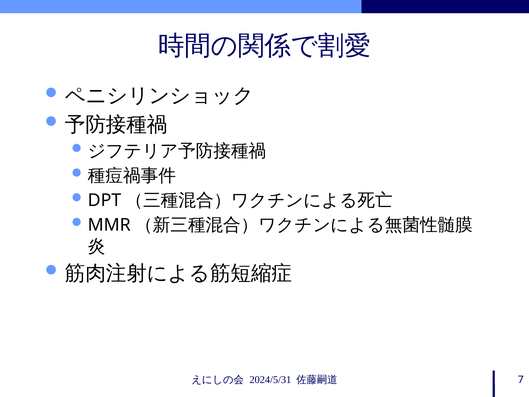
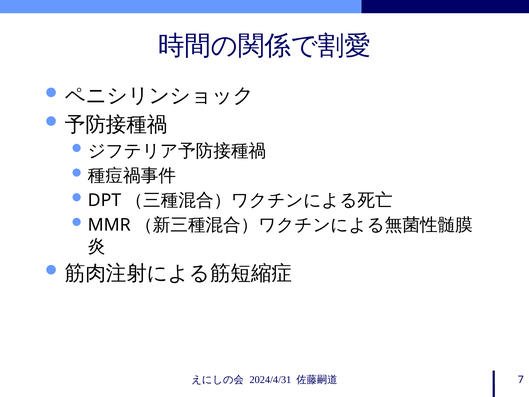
2024/5/31: 2024/5/31 -> 2024/4/31 (270, 379)
